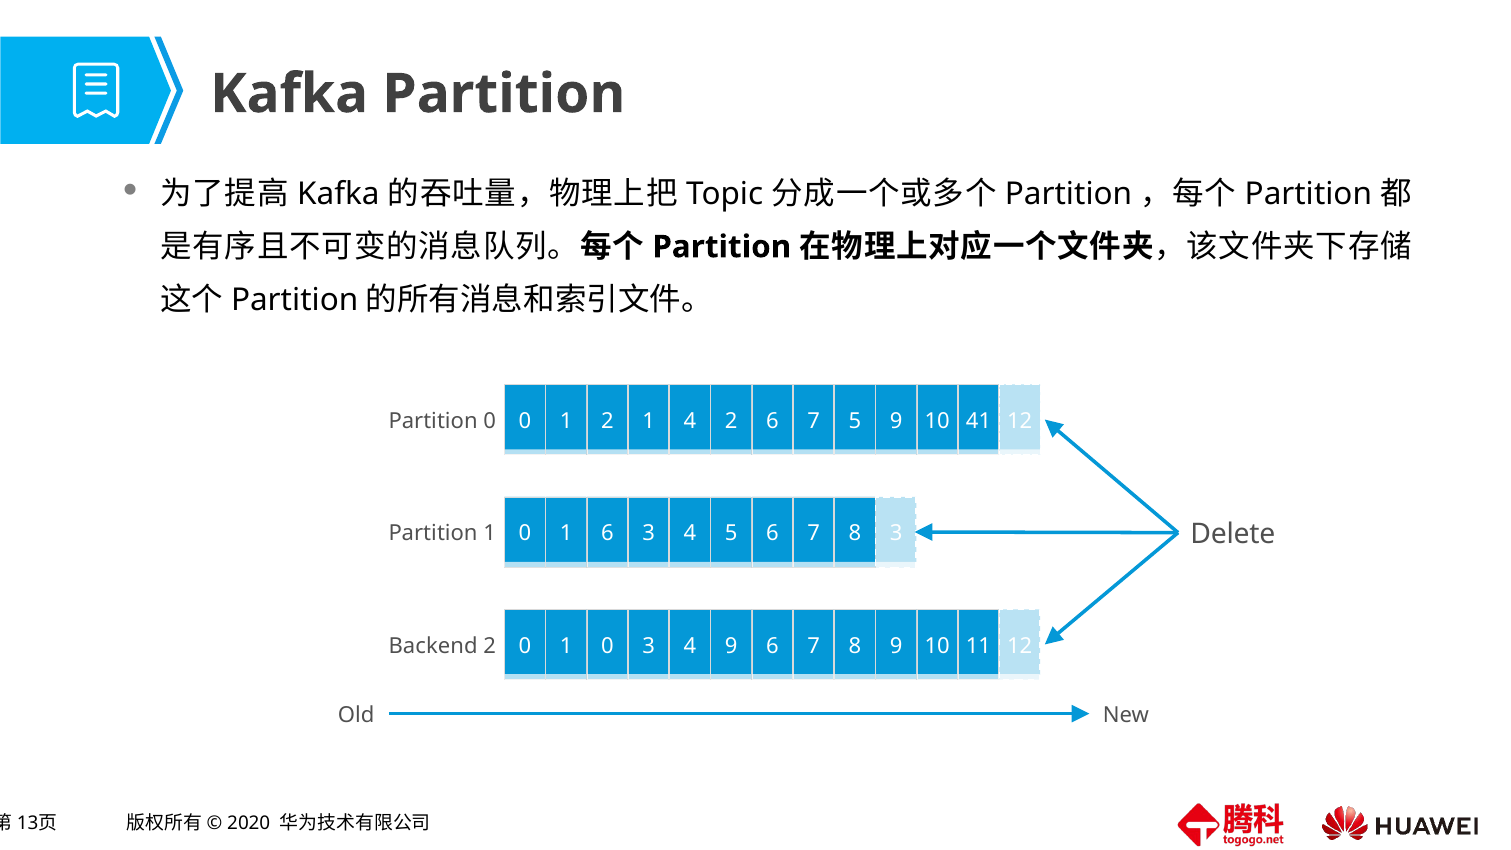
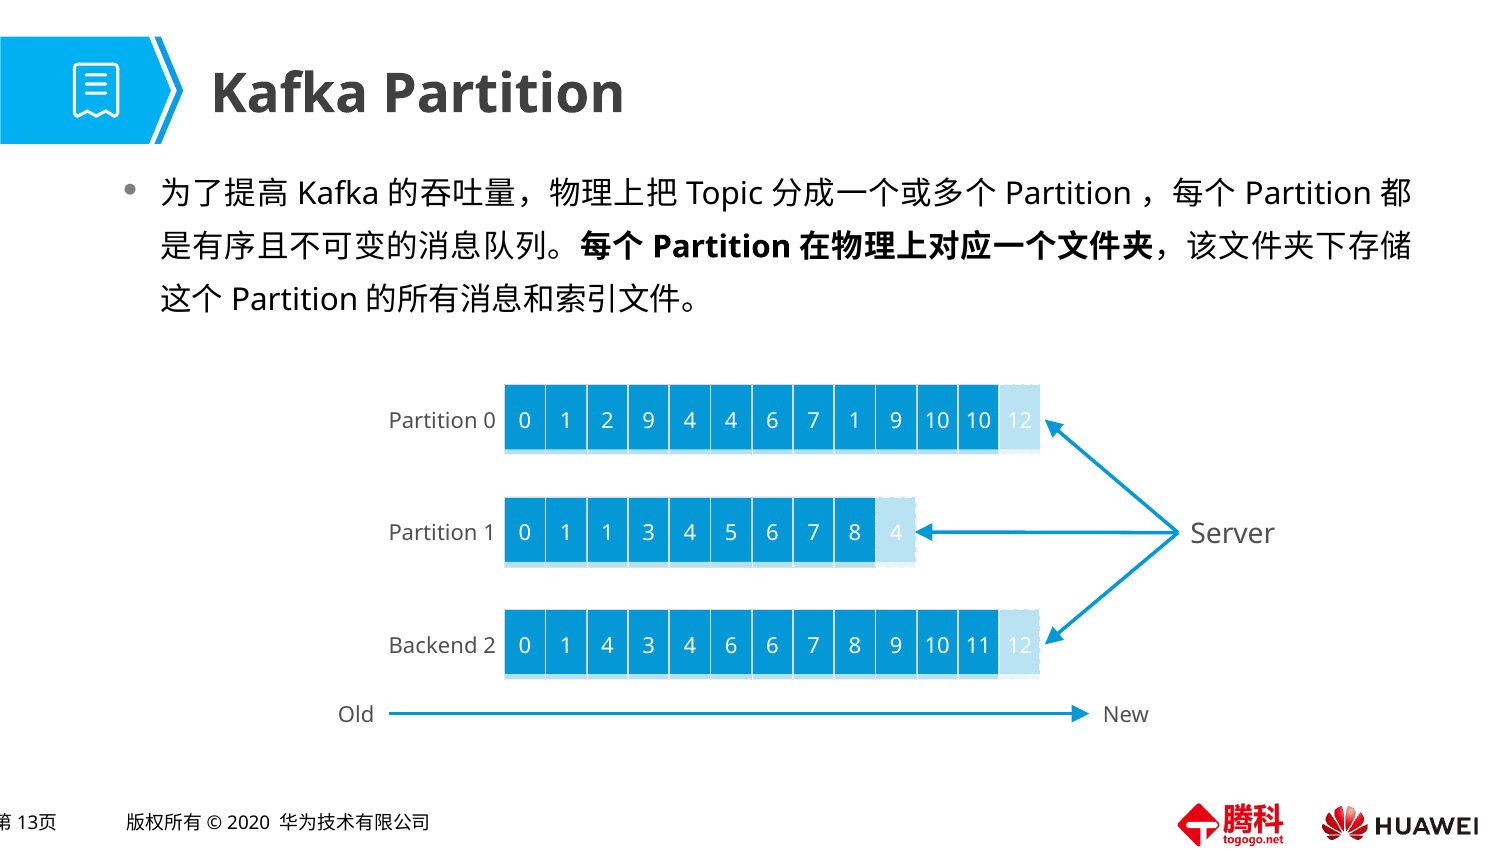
2 1: 1 -> 9 (649, 421)
4 2: 2 -> 4 (731, 421)
7 5: 5 -> 1 (855, 421)
0 41: 41 -> 10 (979, 421)
Delete: Delete -> Server (1233, 535)
1 6: 6 -> 1 (607, 534)
8 3: 3 -> 4 (896, 534)
0: 0 -> 4 (607, 646)
3 4 9: 9 -> 6 (731, 646)
